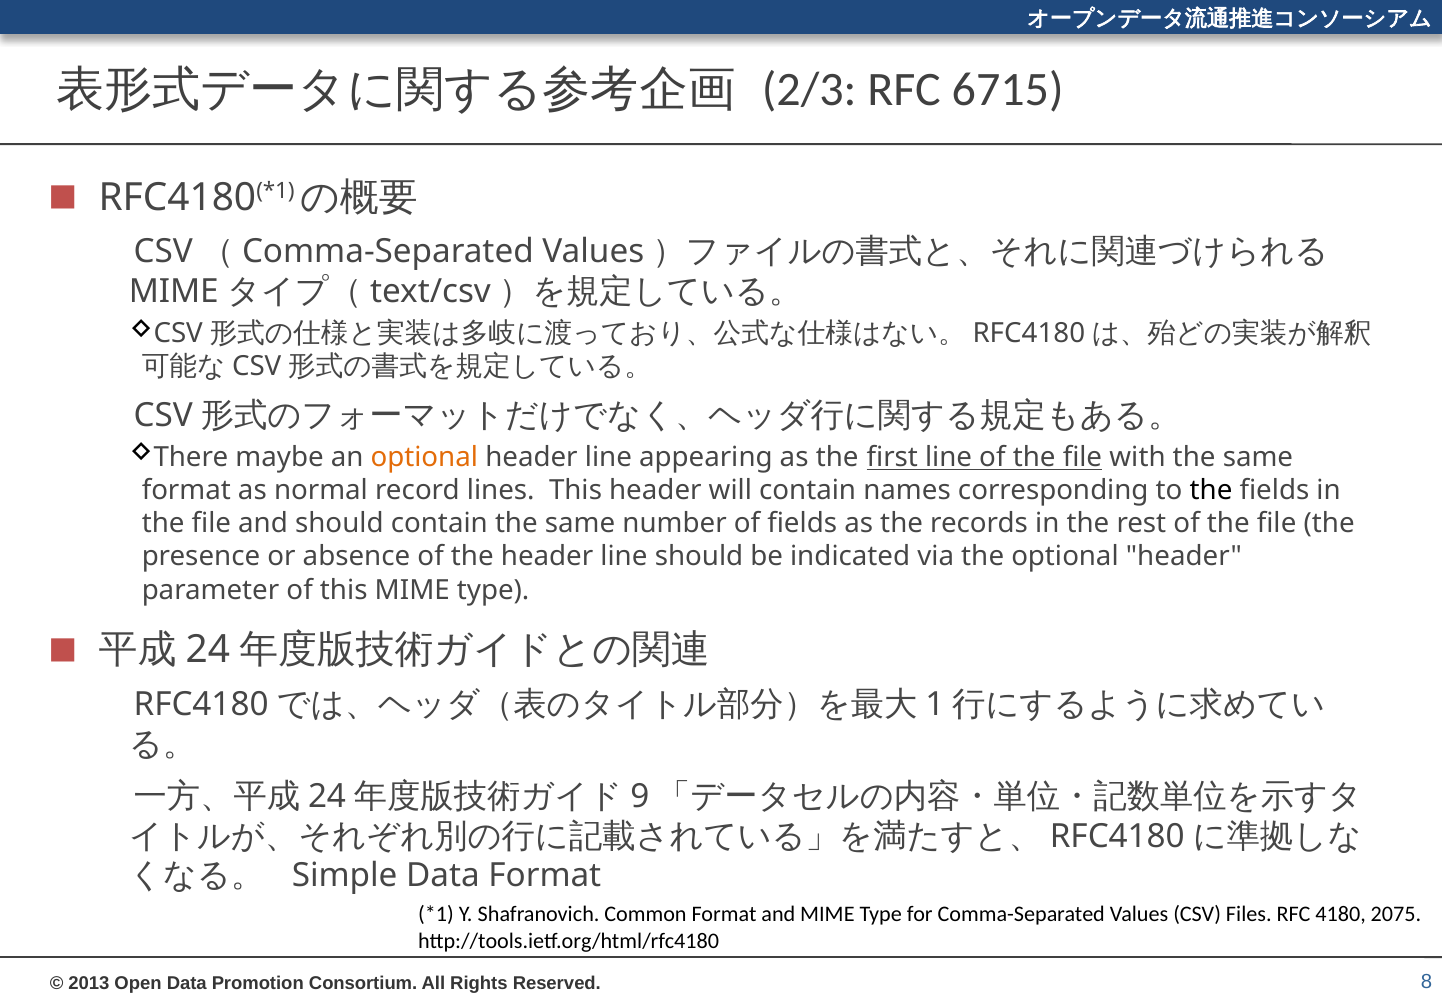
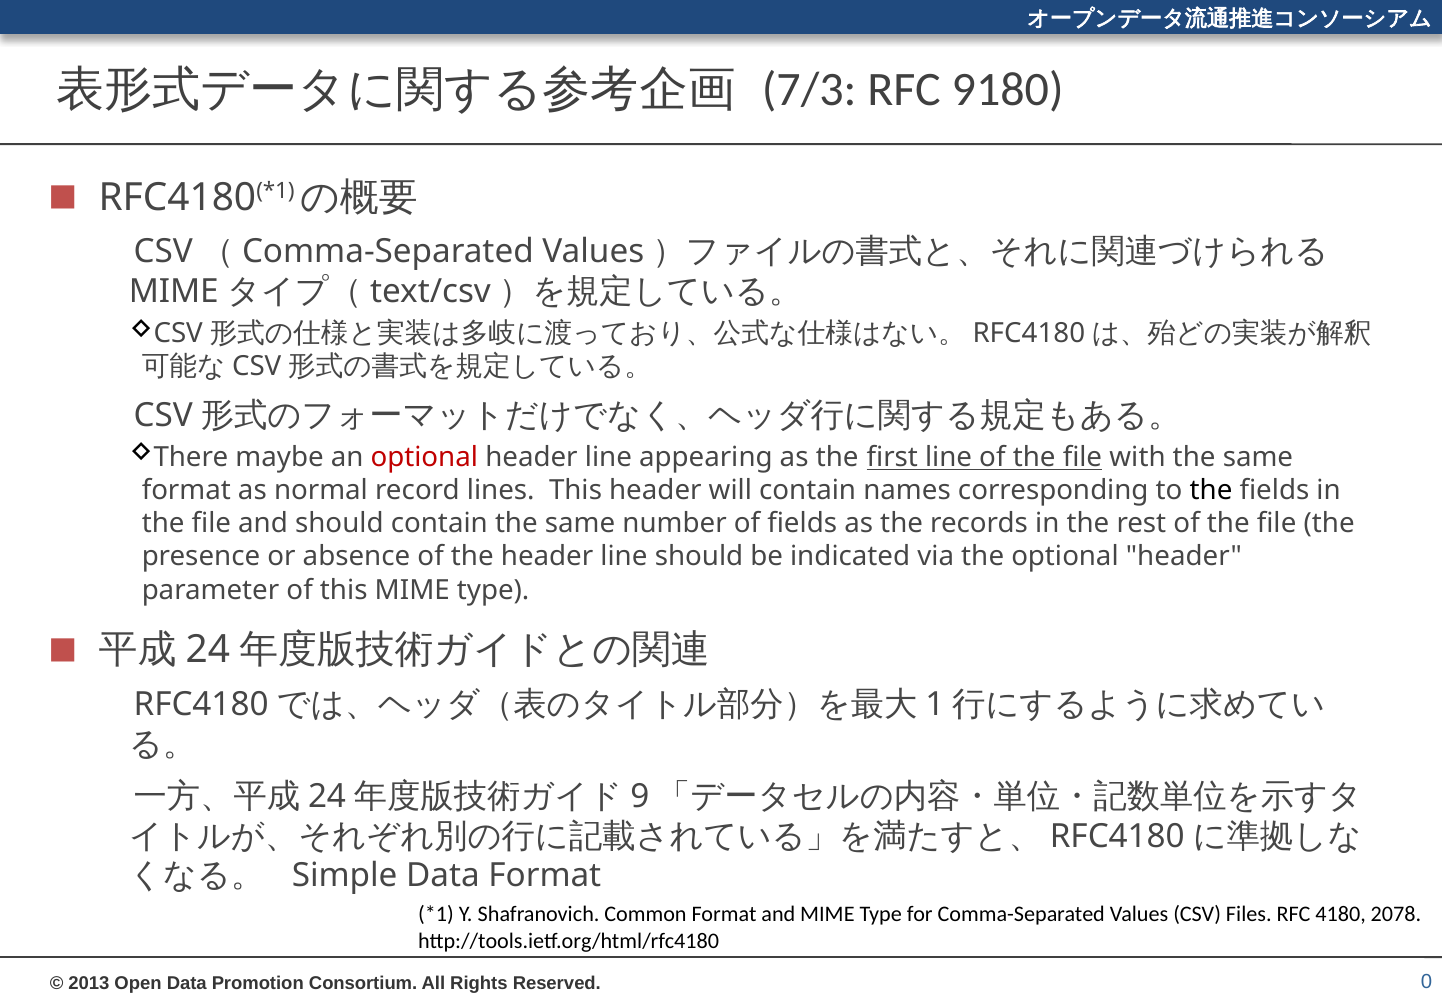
2/3: 2/3 -> 7/3 (809, 90)
6715: 6715 -> 9180 (1008, 90)
optional colour: orange -> red (424, 457)
2075: 2075 -> 2078 (1396, 915)
8: 8 -> 0 (1426, 983)
